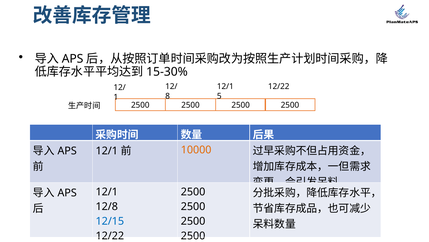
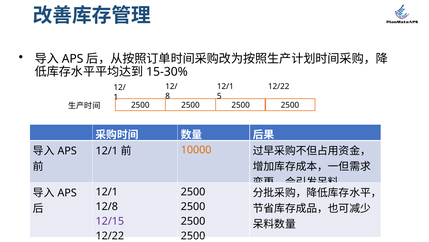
12/15 colour: blue -> purple (110, 221)
